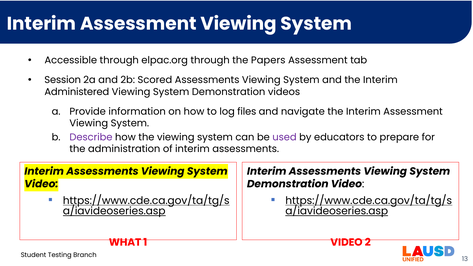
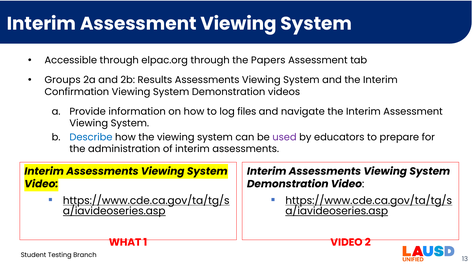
Session: Session -> Groups (63, 80)
Scored: Scored -> Results (155, 80)
Administered: Administered -> Confirmation (77, 92)
Describe colour: purple -> blue (91, 137)
